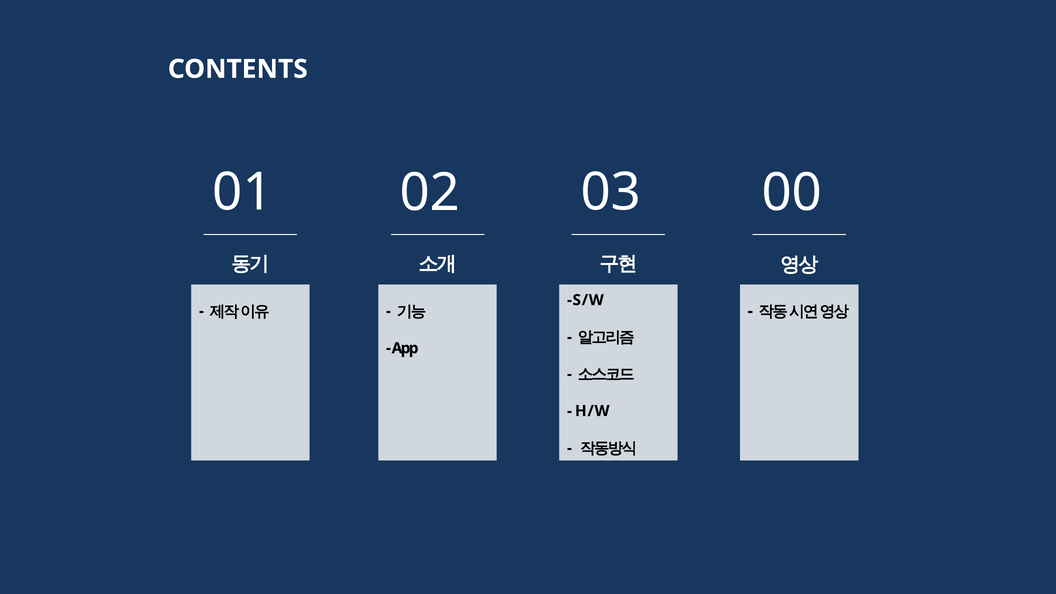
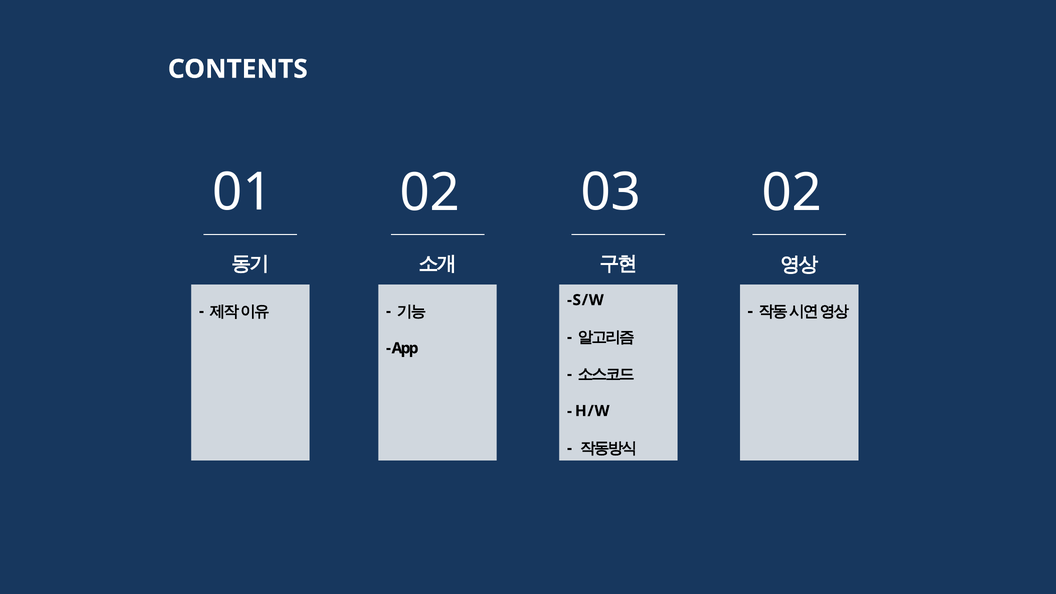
03 00: 00 -> 02 (792, 193)
